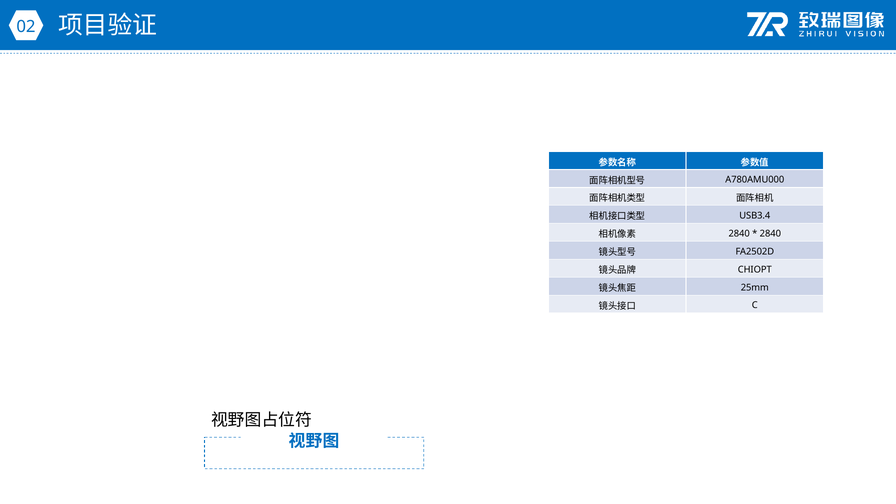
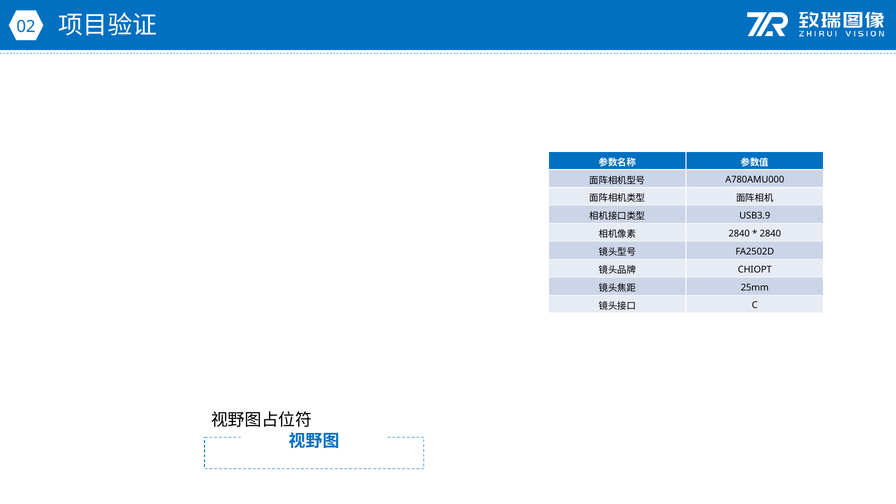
USB3.4: USB3.4 -> USB3.9 (755, 216)
